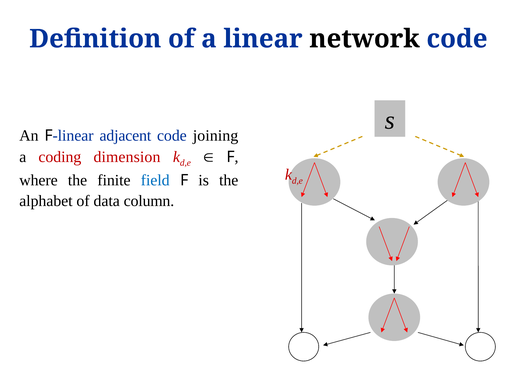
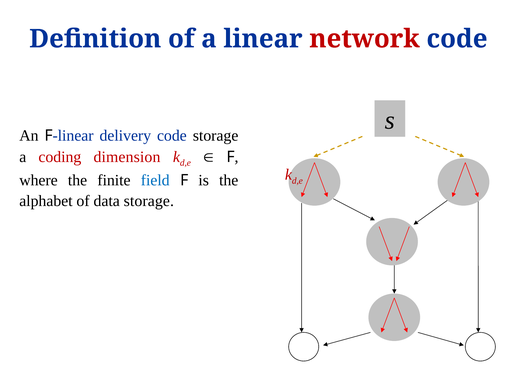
network colour: black -> red (365, 39)
adjacent: adjacent -> delivery (125, 136)
code joining: joining -> storage (216, 136)
data column: column -> storage (149, 201)
